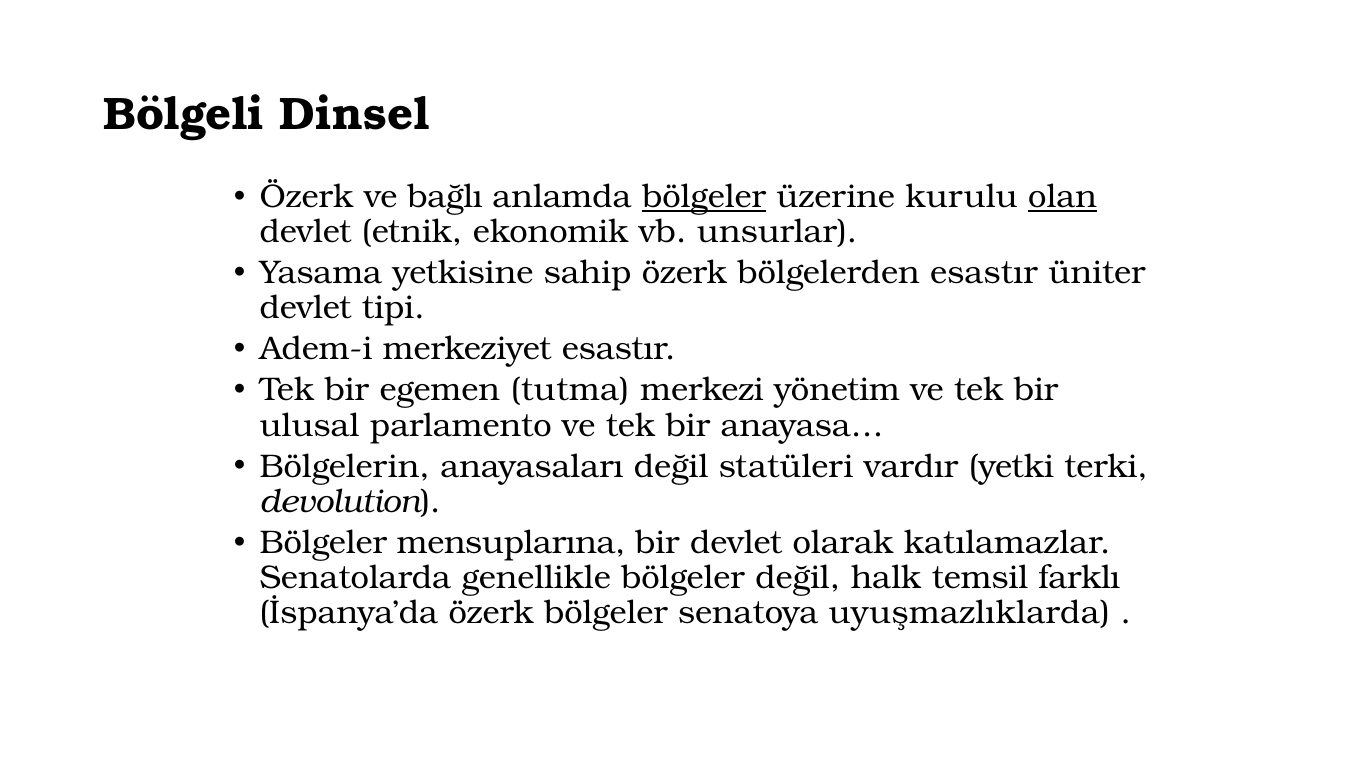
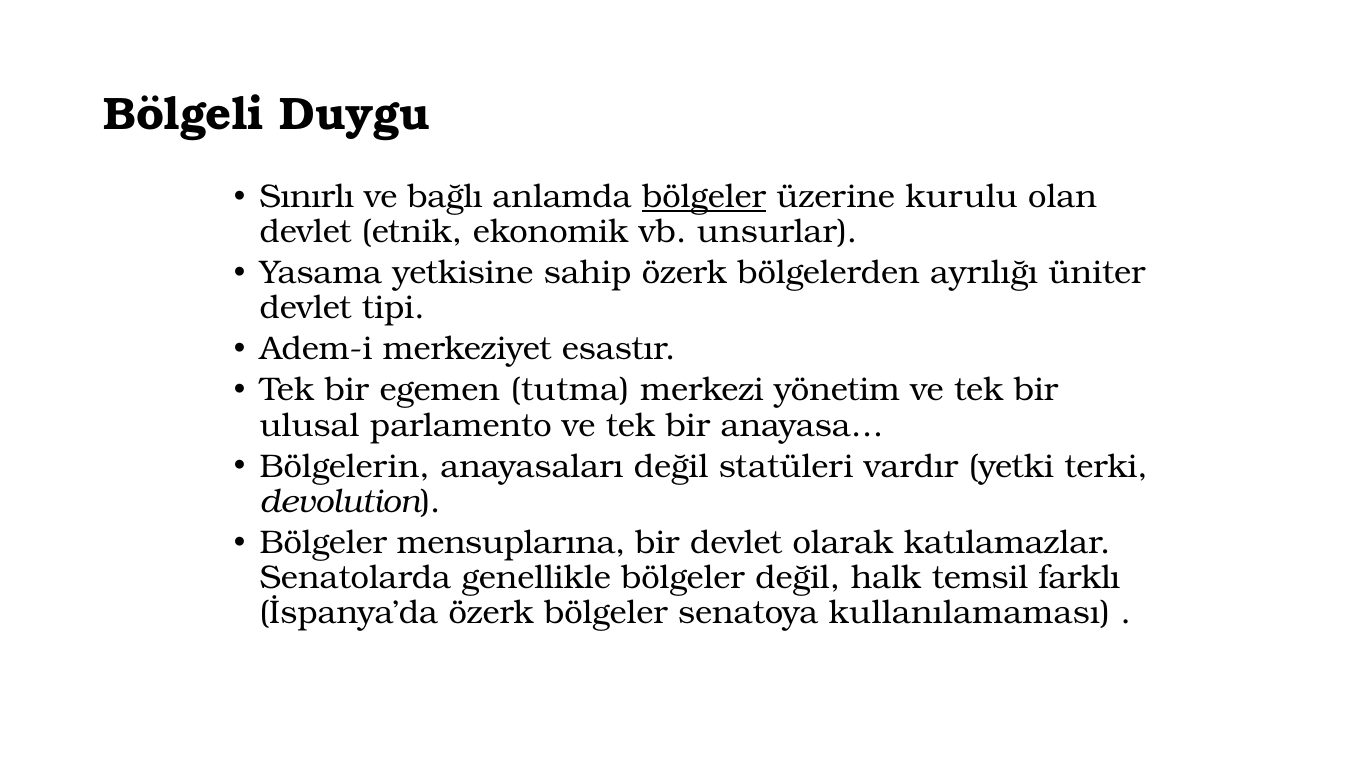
Dinsel: Dinsel -> Duygu (355, 115)
Özerk: Özerk -> Sınırlı (307, 197)
olan underline: present -> none (1063, 197)
bölgelerden esastır: esastır -> ayrılığı (984, 273)
uyuşmazlıklarda: uyuşmazlıklarda -> kullanılamaması (969, 613)
